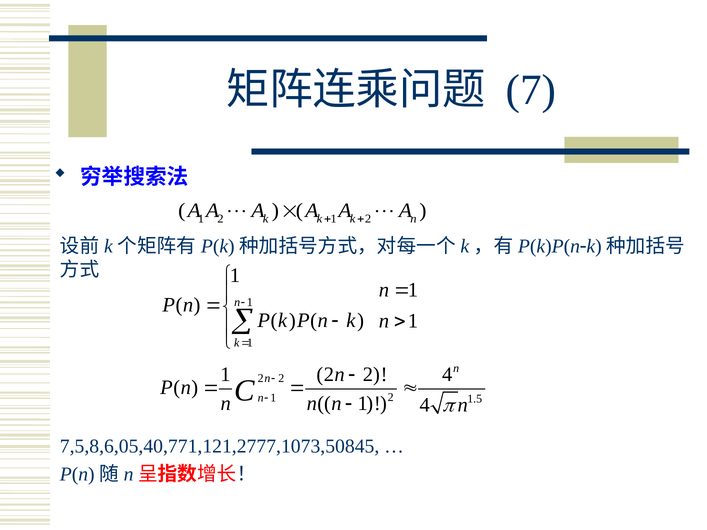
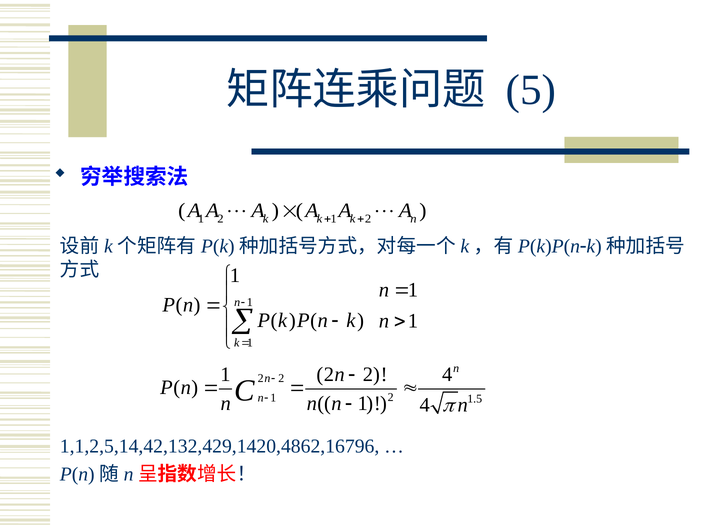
7: 7 -> 5 (531, 90)
7,5,8,6,05,40,771,121,2777,1073,50845: 7,5,8,6,05,40,771,121,2777,1073,50845 -> 1,1,2,5,14,42,132,429,1420,4862,16796 (220, 446)
